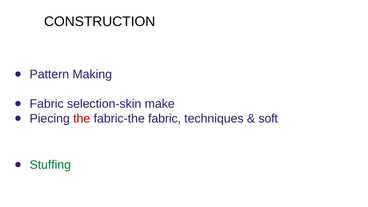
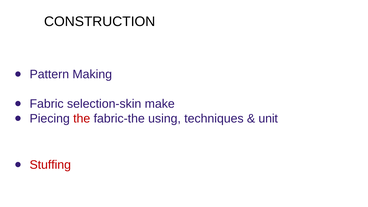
fabric-the fabric: fabric -> using (165, 119)
soft: soft -> unit (268, 119)
Stuffing colour: green -> red (50, 165)
